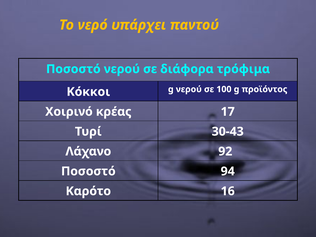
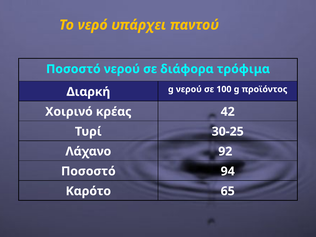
Κόκκοι: Κόκκοι -> Διαρκή (88, 92)
17: 17 -> 42 (228, 112)
30-43: 30-43 -> 30-25 (228, 132)
16: 16 -> 65 (228, 191)
